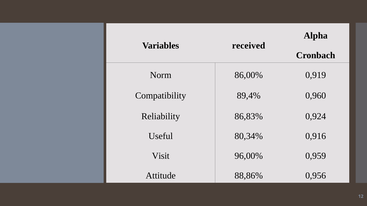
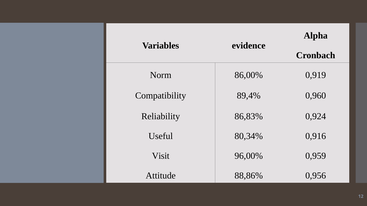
received: received -> evidence (249, 46)
